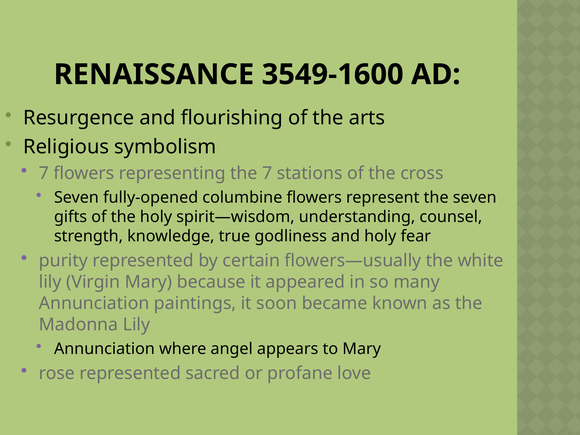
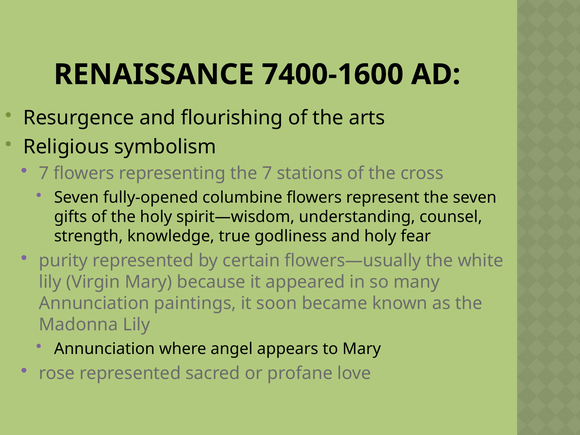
3549-1600: 3549-1600 -> 7400-1600 (333, 75)
